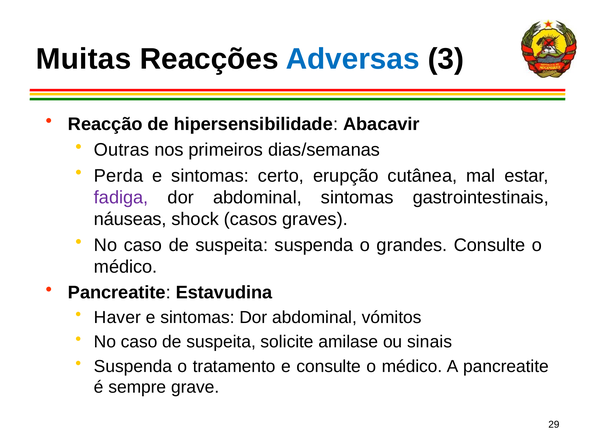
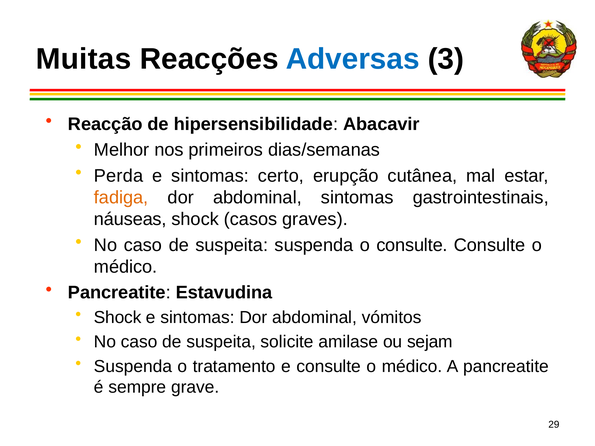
Outras: Outras -> Melhor (122, 150)
fadiga colour: purple -> orange (121, 198)
o grandes: grandes -> consulte (412, 245)
Haver: Haver -> Shock (118, 318)
sinais: sinais -> sejam (430, 342)
